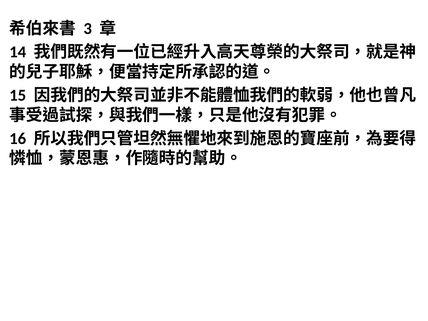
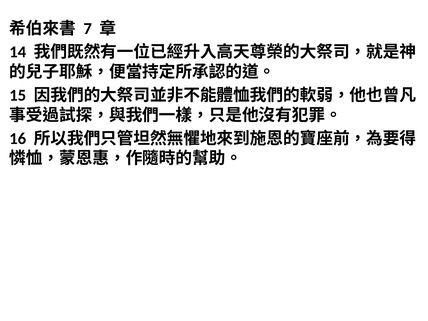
3: 3 -> 7 (88, 29)
